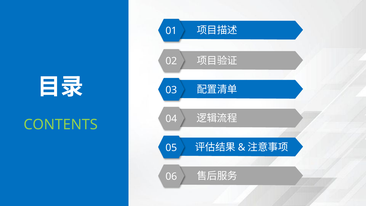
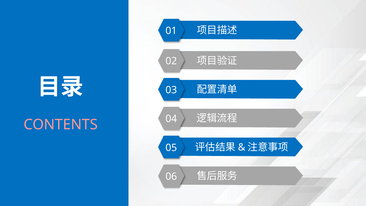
CONTENTS colour: light green -> pink (61, 125)
